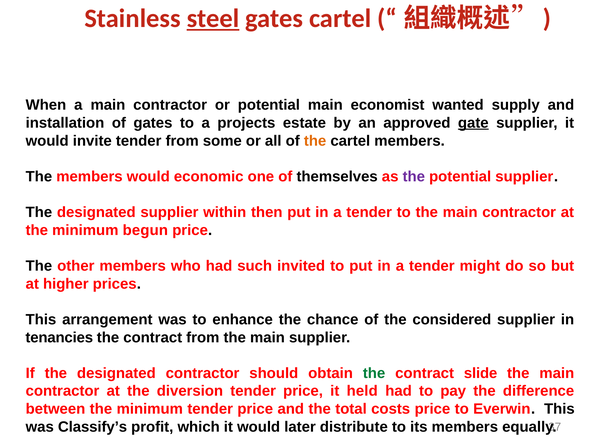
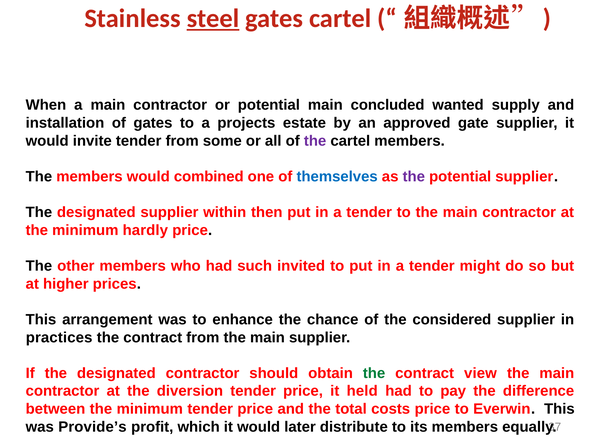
economist: economist -> concluded (388, 105)
gate underline: present -> none (473, 123)
the colour: orange -> purple (315, 141)
economic: economic -> combined (209, 177)
themselves colour: black -> blue (337, 177)
begun: begun -> hardly (145, 231)
tenancies: tenancies -> practices (59, 338)
slide: slide -> view (480, 374)
Classify’s: Classify’s -> Provide’s (92, 428)
